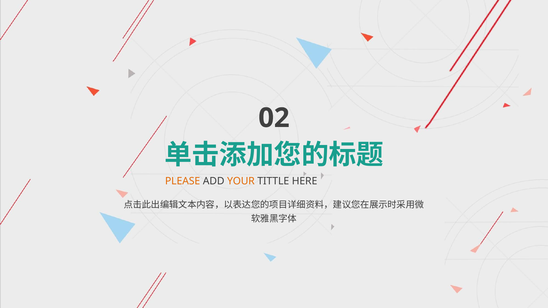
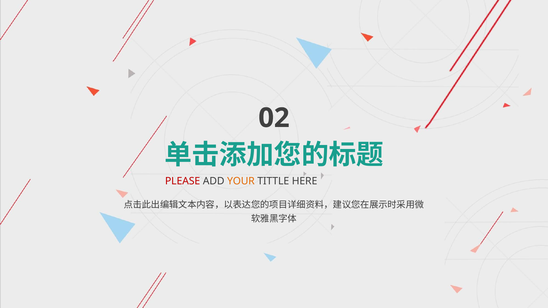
PLEASE colour: orange -> red (183, 181)
